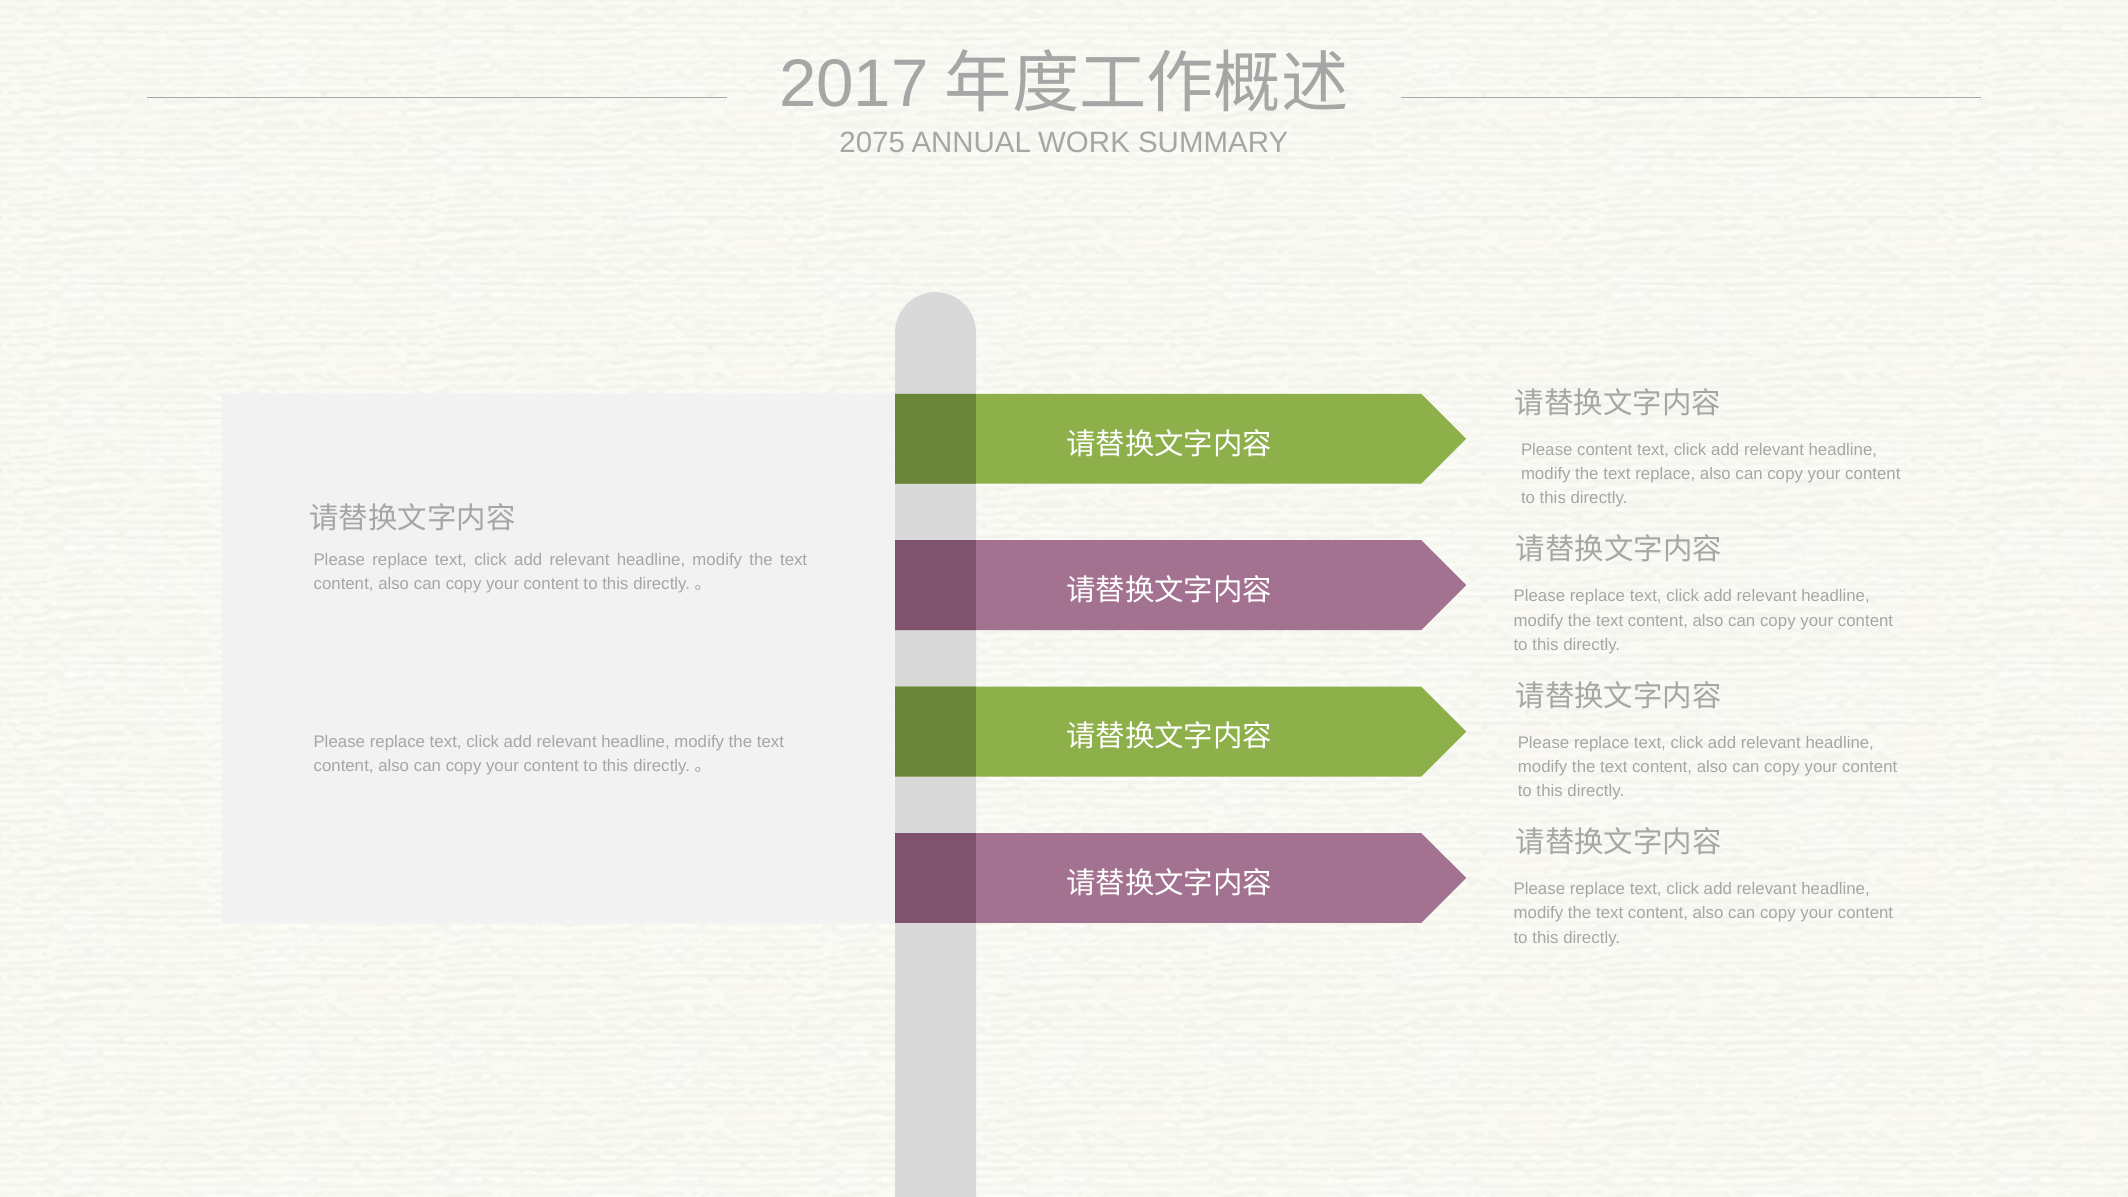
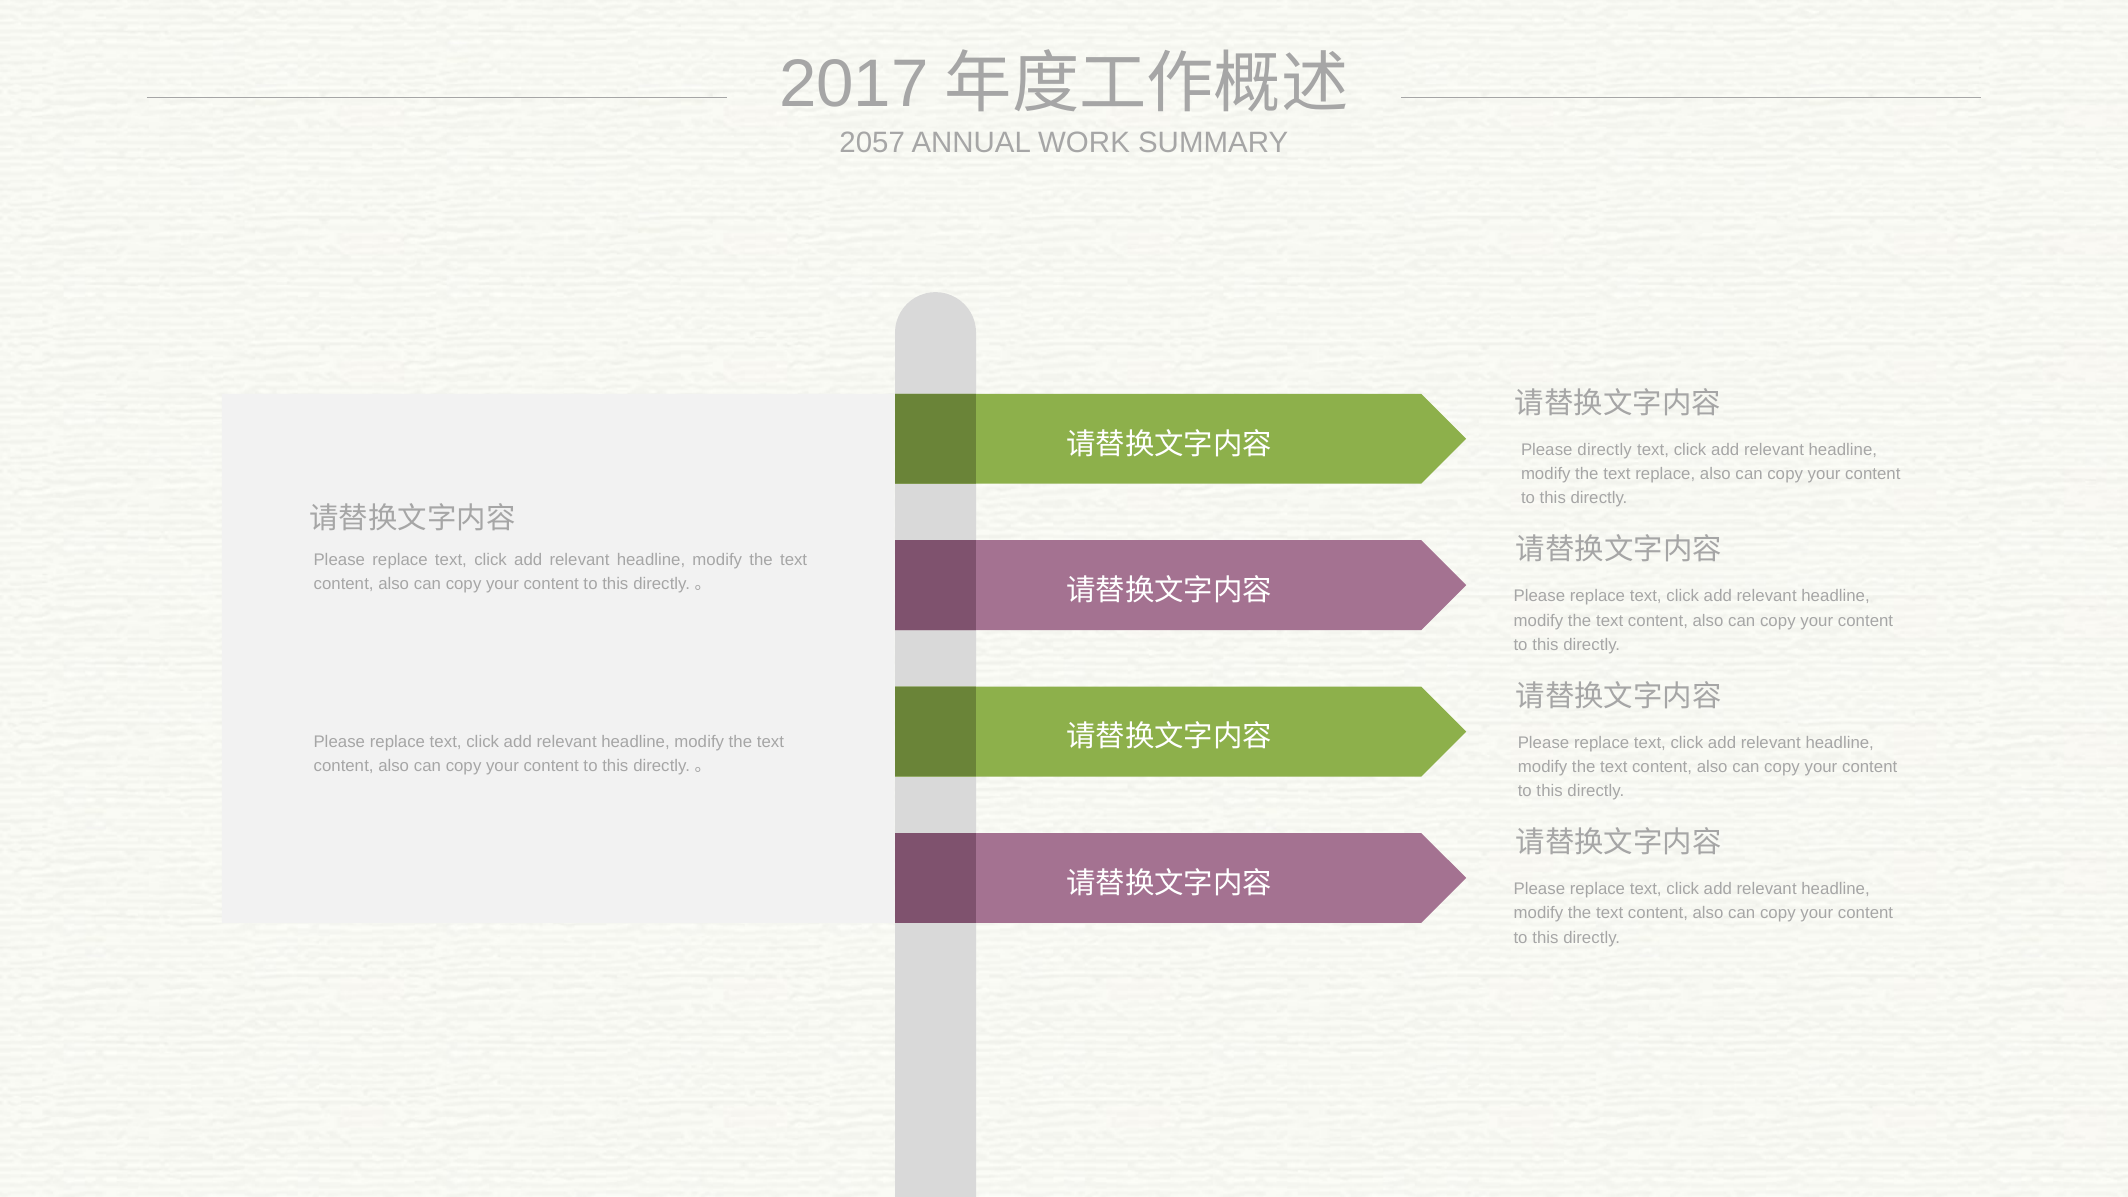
2075: 2075 -> 2057 (872, 143)
Please content: content -> directly (1605, 450)
